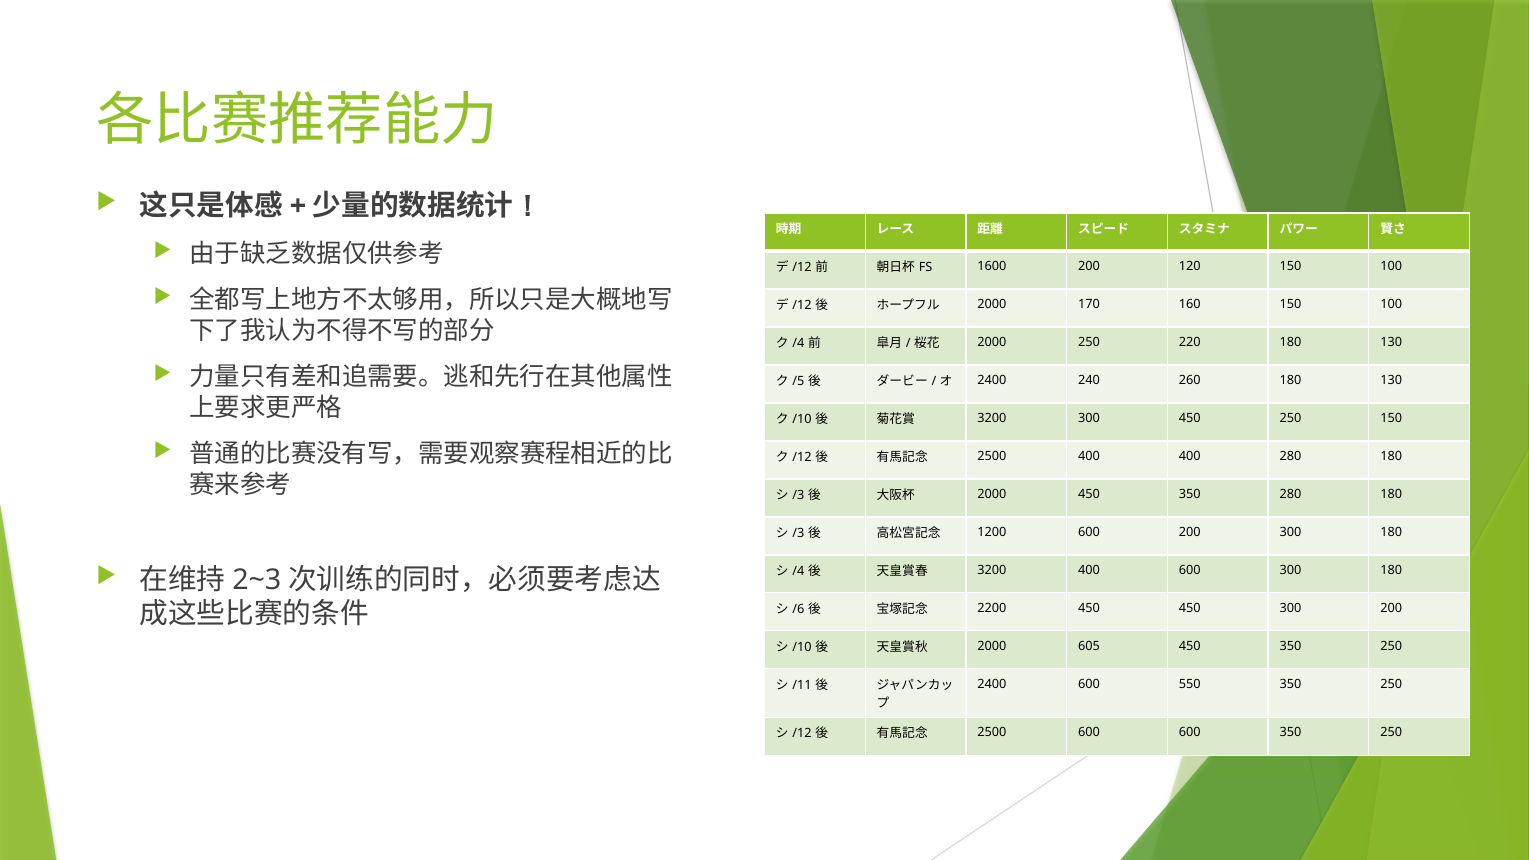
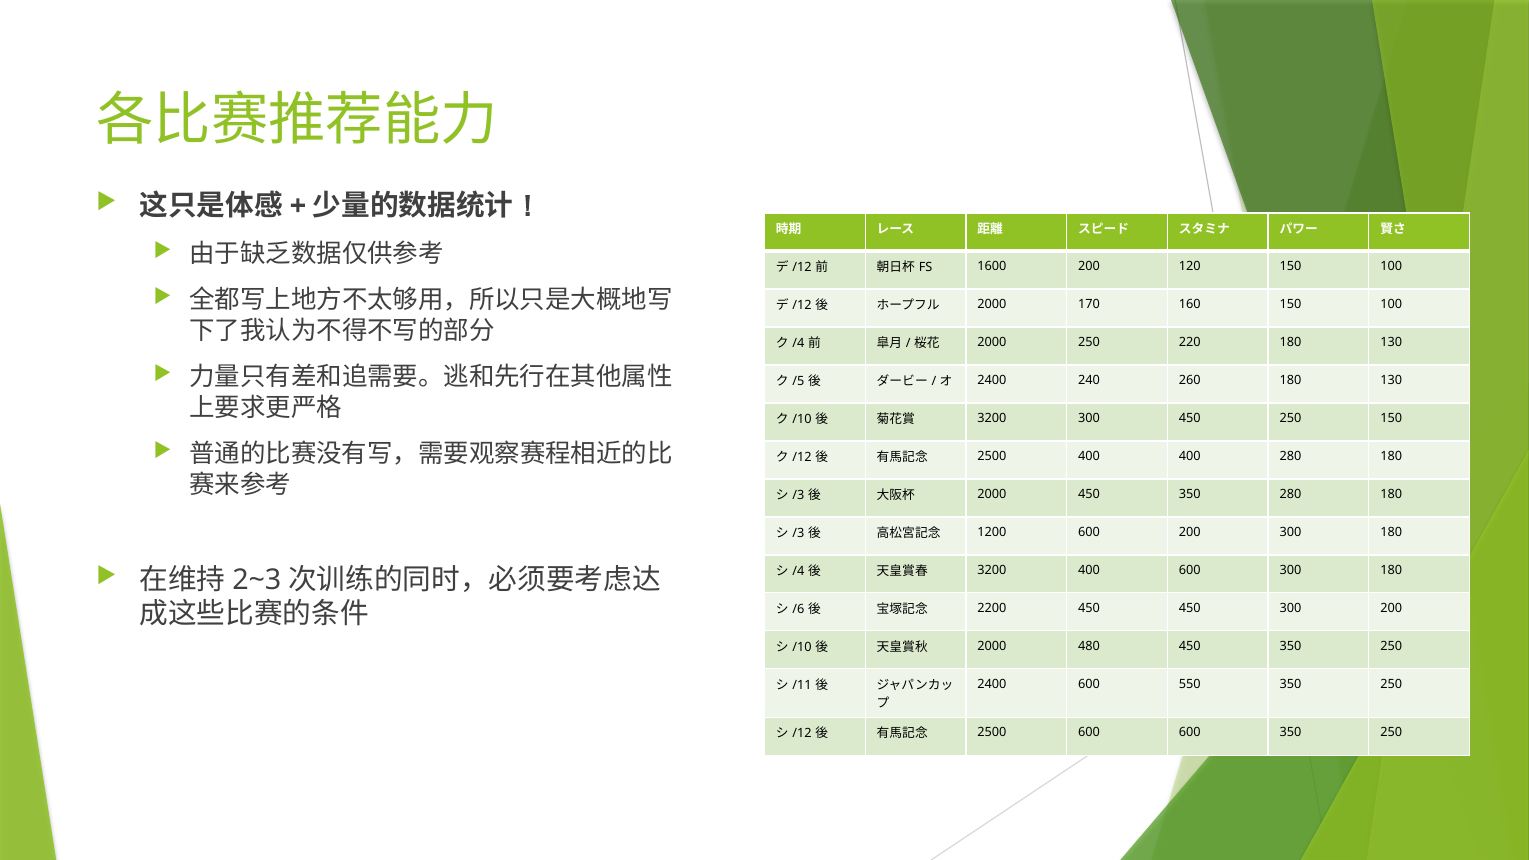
605: 605 -> 480 (1089, 646)
